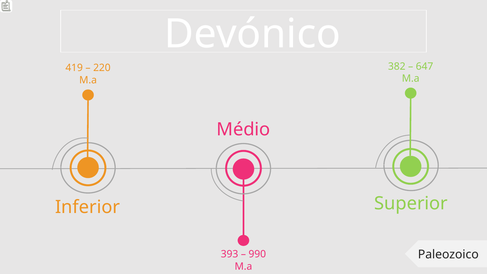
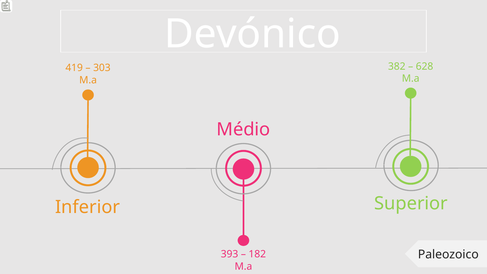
647: 647 -> 628 (425, 66)
220: 220 -> 303 (102, 68)
990: 990 -> 182 (257, 254)
